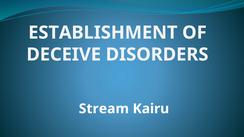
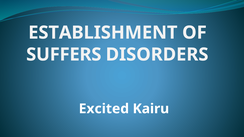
DECEIVE: DECEIVE -> SUFFERS (64, 55)
Stream: Stream -> Excited (104, 109)
